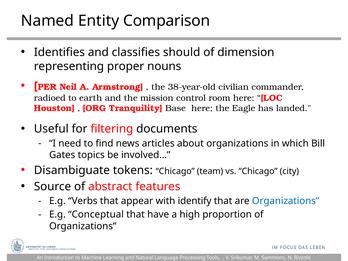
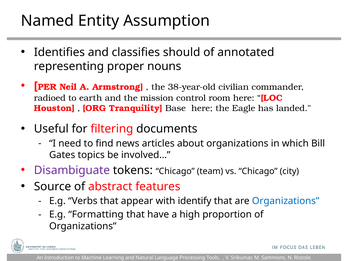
Comparison: Comparison -> Assumption (167, 21)
dimension: dimension -> annotated (246, 52)
Disambiguate colour: black -> purple (72, 170)
Conceptual: Conceptual -> Formatting (96, 215)
